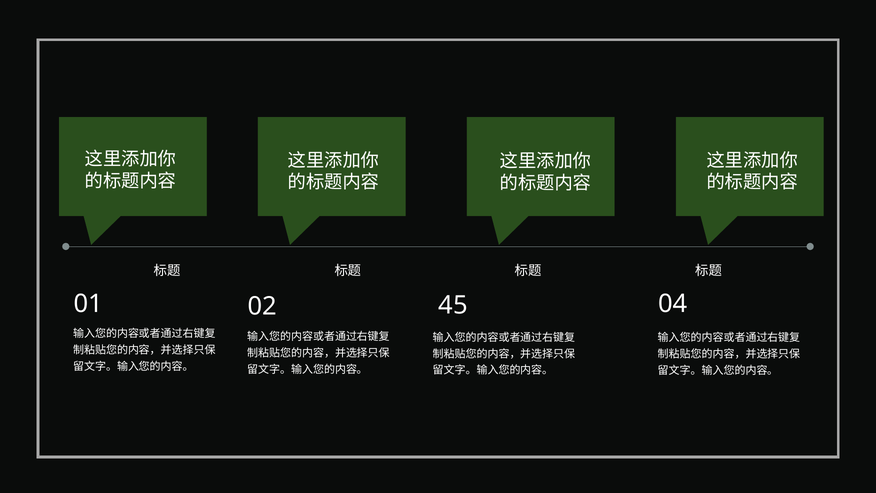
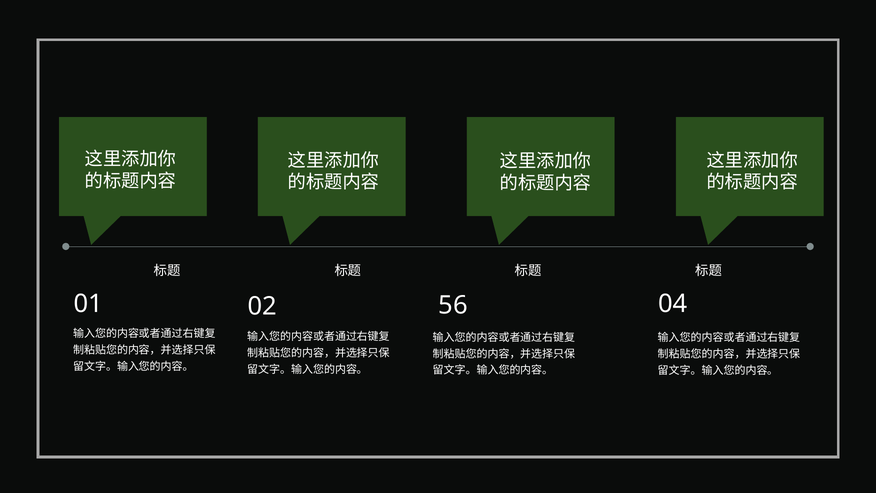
45: 45 -> 56 (453, 305)
